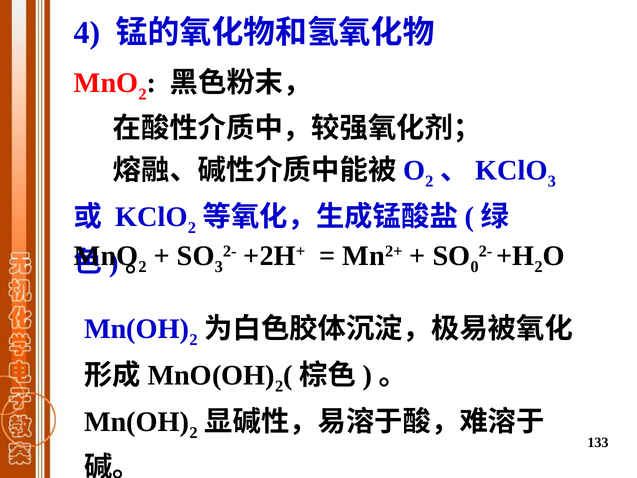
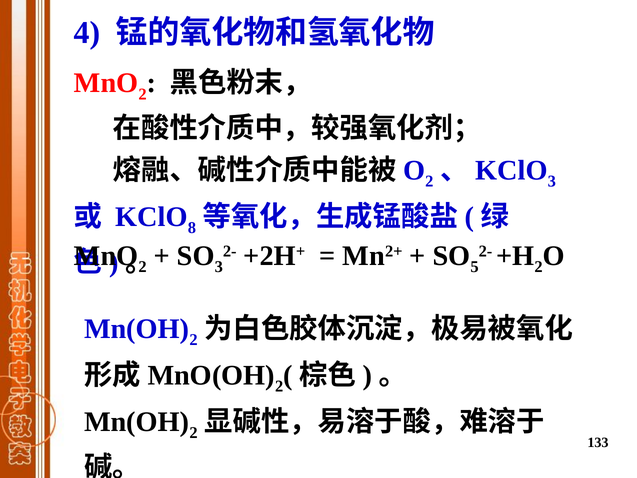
2: 2 -> 8 (192, 228)
0: 0 -> 5 (475, 267)
